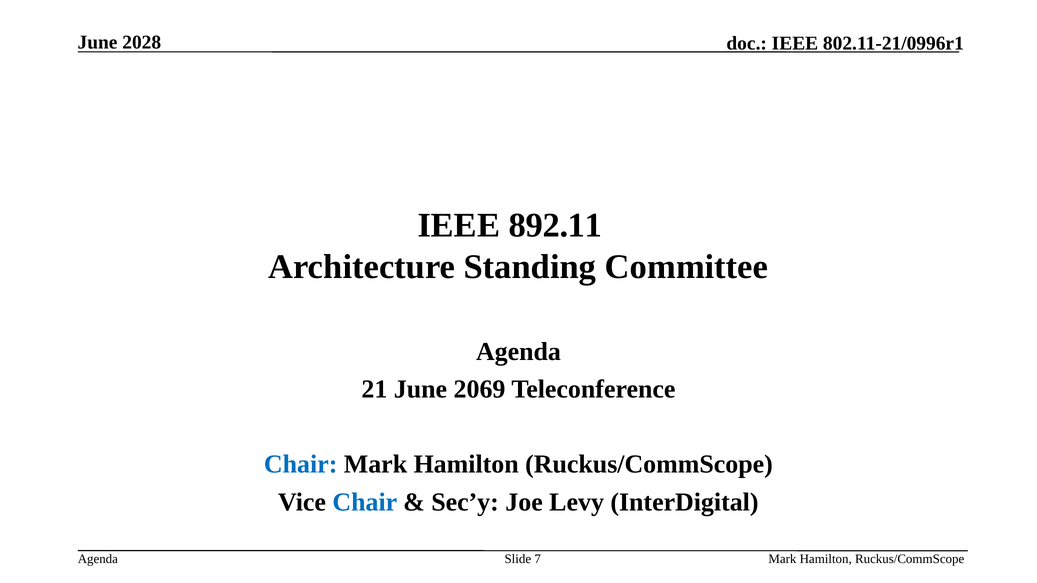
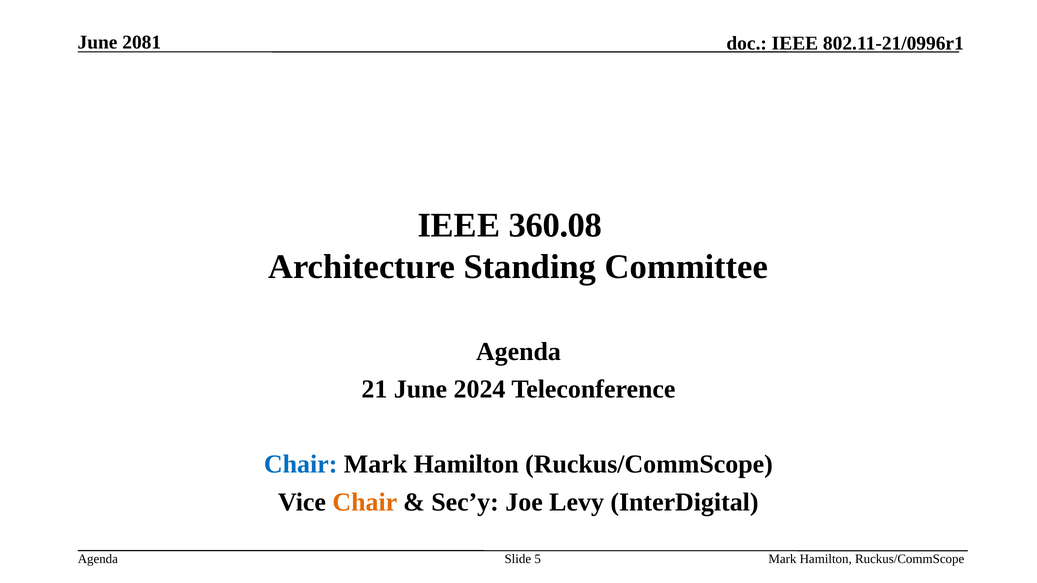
2028: 2028 -> 2081 (142, 42)
892.11: 892.11 -> 360.08 (555, 225)
2069: 2069 -> 2024 (480, 389)
Chair colour: blue -> orange (365, 502)
7: 7 -> 5 (538, 559)
